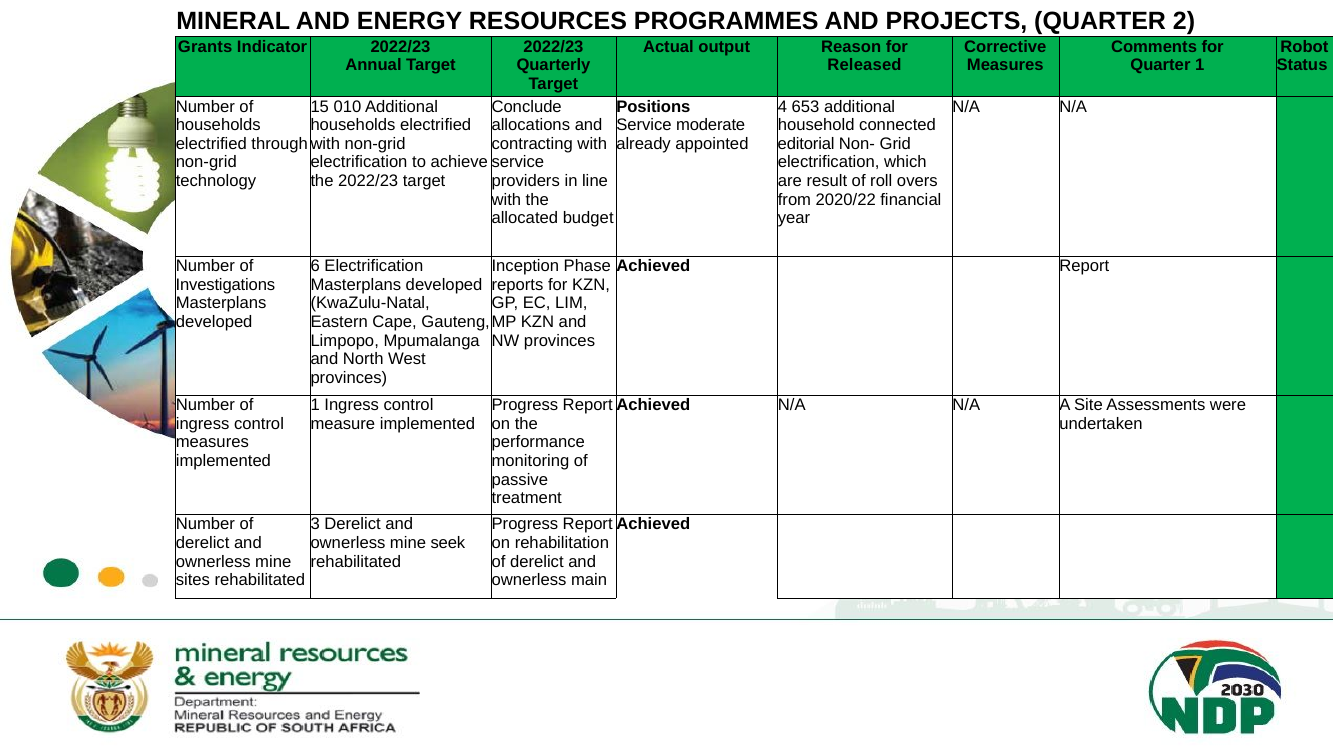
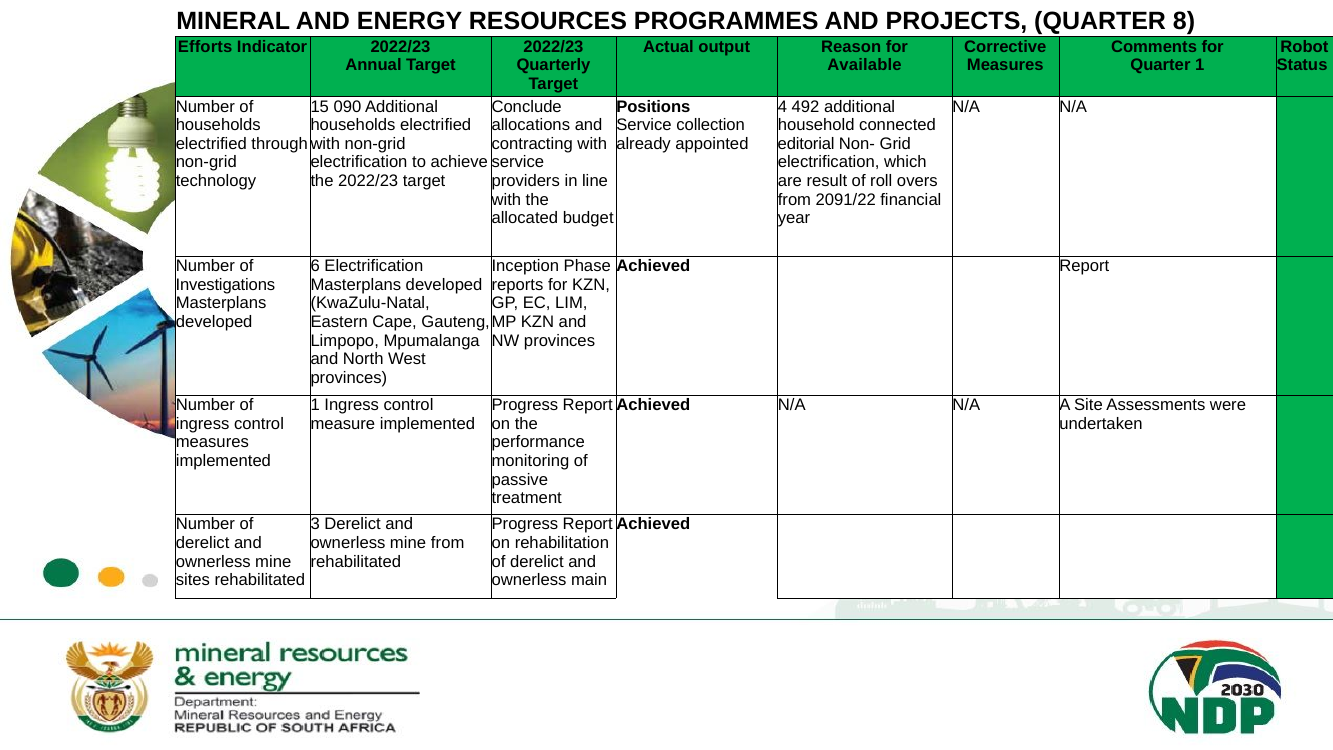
2: 2 -> 8 (1184, 22)
Grants: Grants -> Efforts (205, 47)
Released: Released -> Available (864, 65)
010: 010 -> 090 (347, 106)
653: 653 -> 492 (806, 106)
moderate: moderate -> collection (711, 125)
2020/22: 2020/22 -> 2091/22 (846, 200)
mine seek: seek -> from (448, 543)
